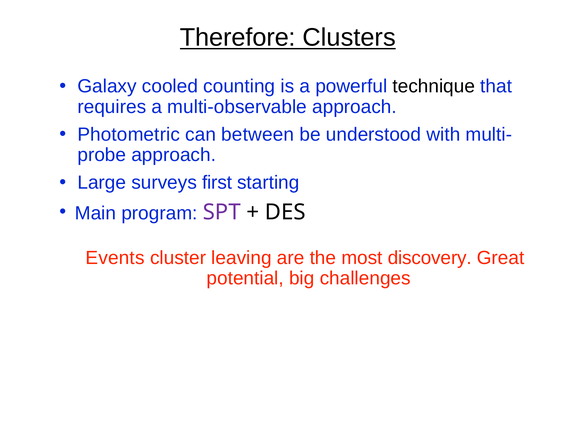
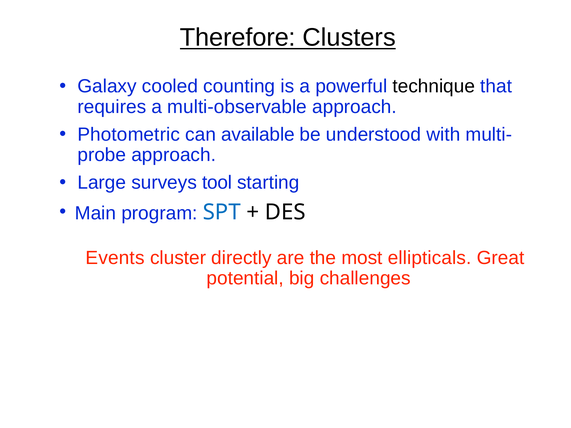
between: between -> available (258, 135)
first: first -> tool (217, 183)
SPT colour: purple -> blue (222, 212)
leaving: leaving -> directly (241, 258)
discovery: discovery -> ellipticals (430, 258)
